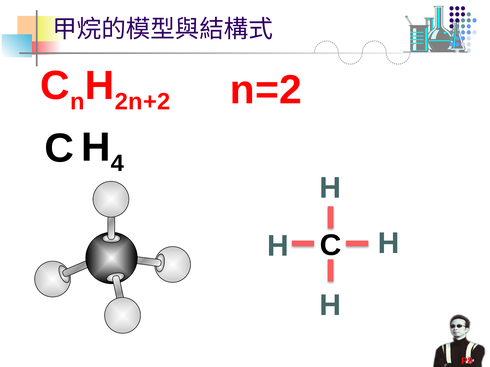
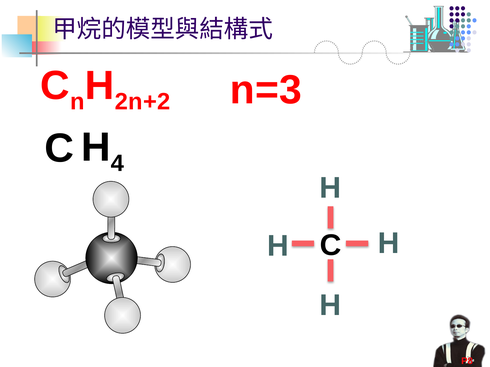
n=2: n=2 -> n=3 (266, 90)
